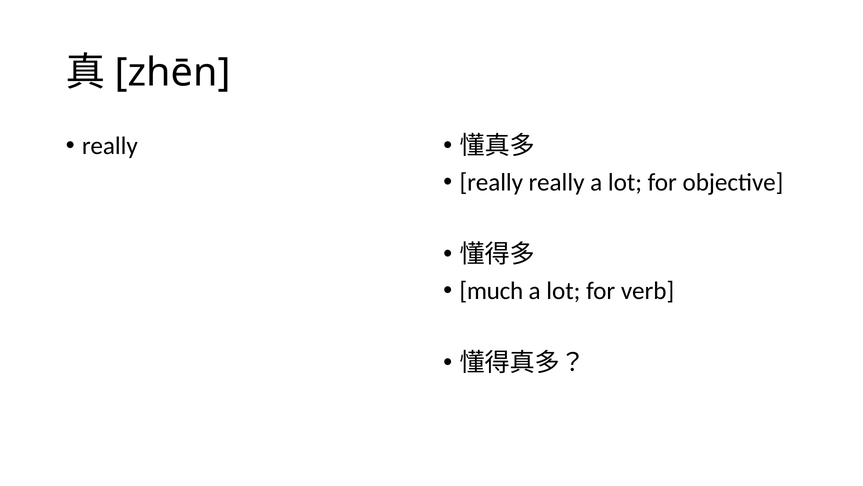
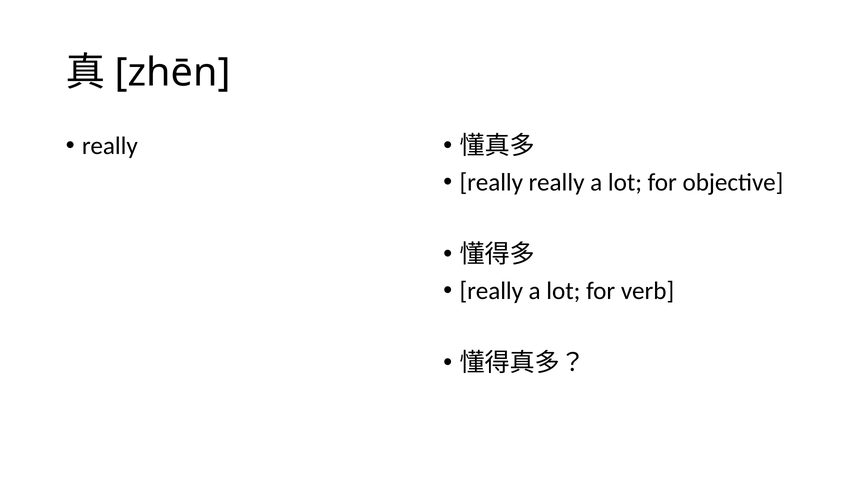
much: much -> really (491, 290)
